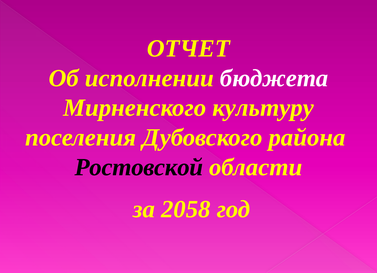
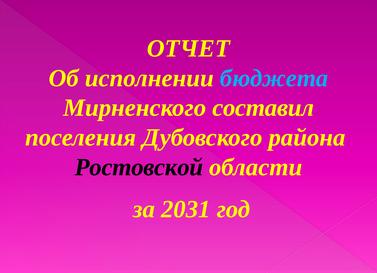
бюджета colour: white -> light blue (274, 78)
культуру: культуру -> составил (263, 108)
2058: 2058 -> 2031 (186, 209)
